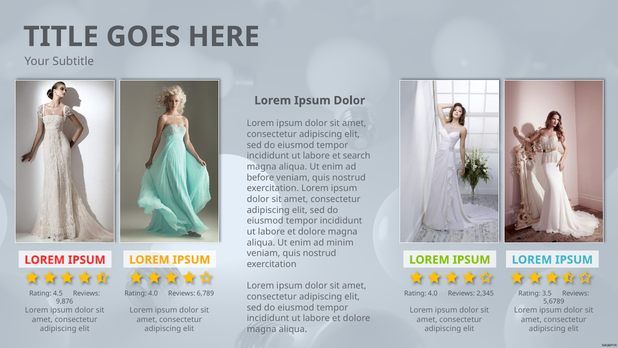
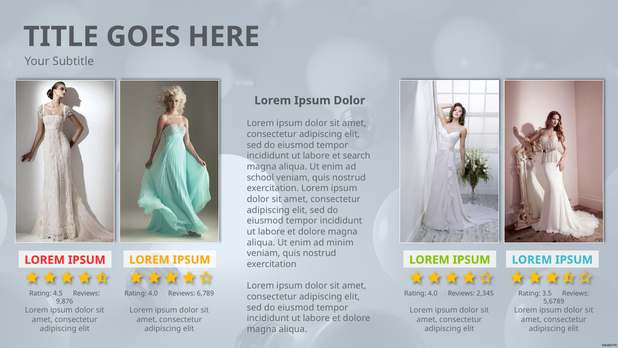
before: before -> school (260, 177)
